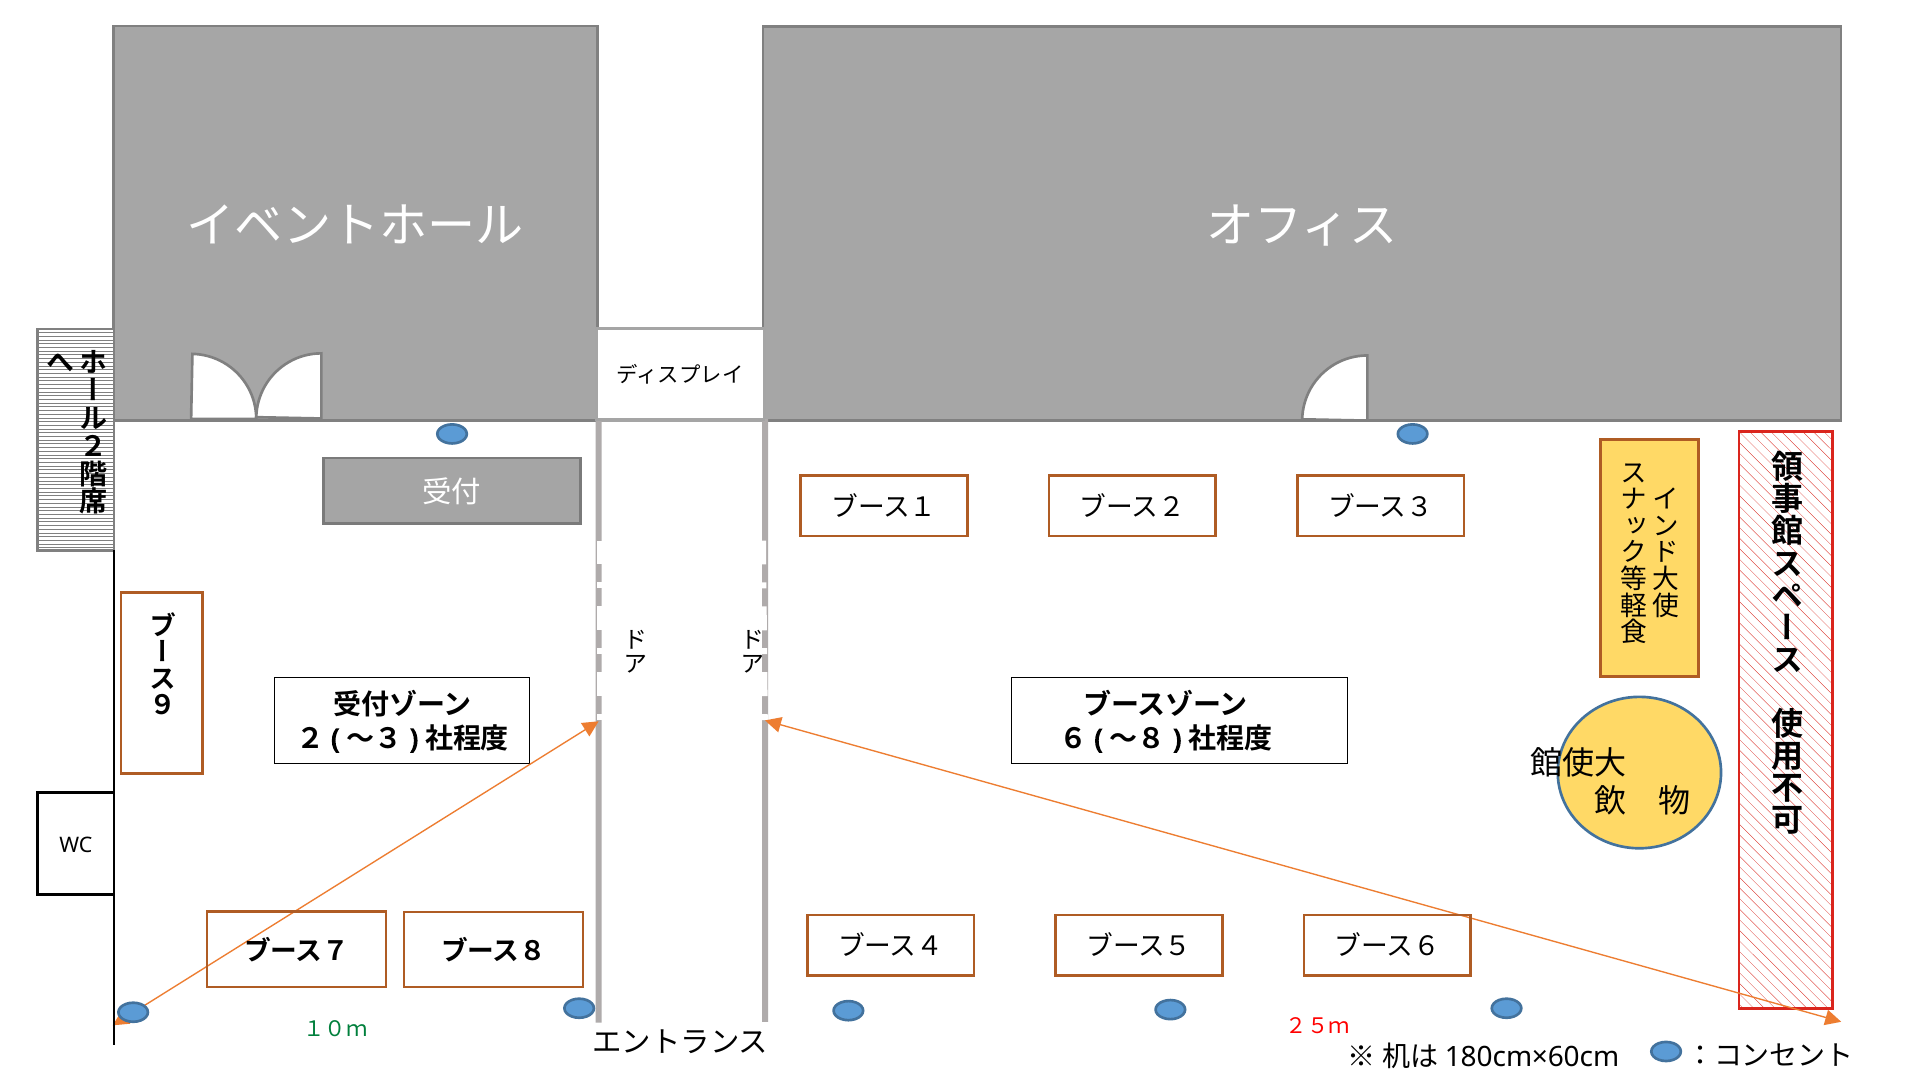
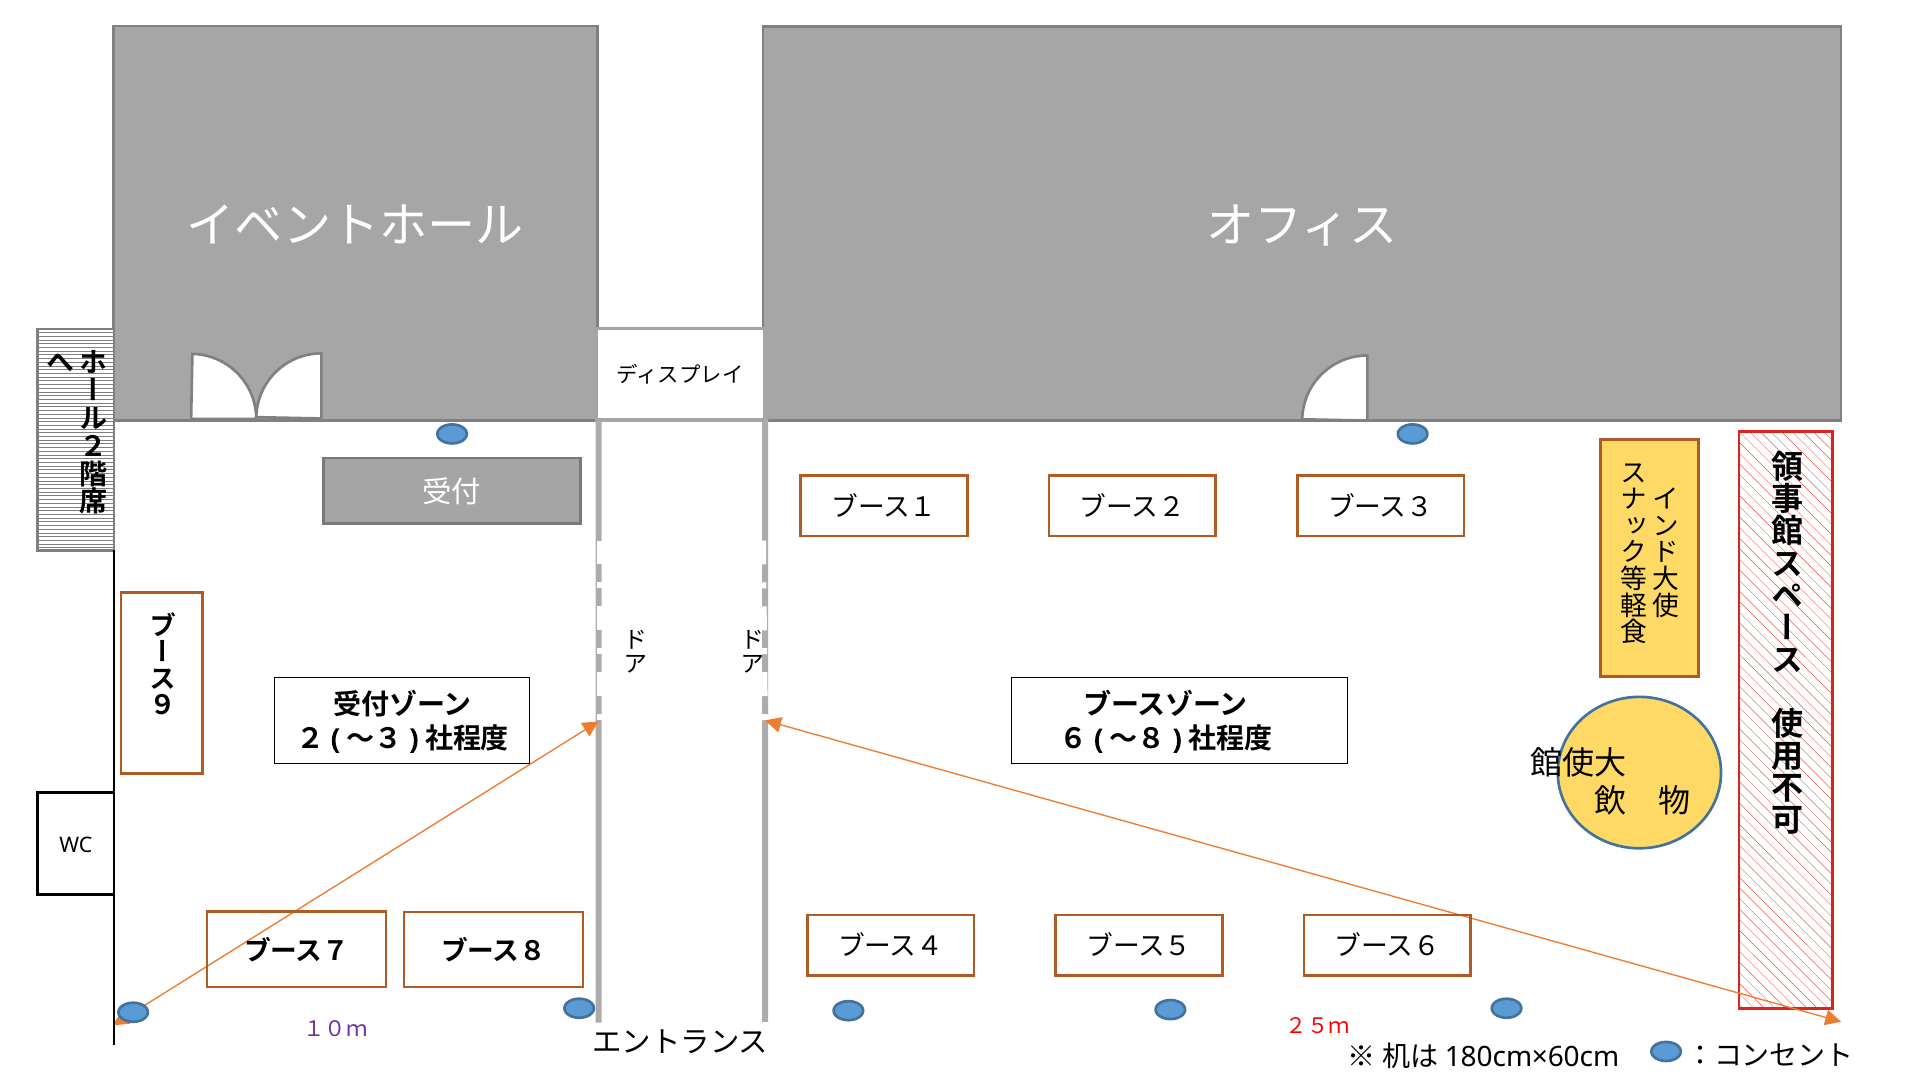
１０ｍ colour: green -> purple (336, 1030)
